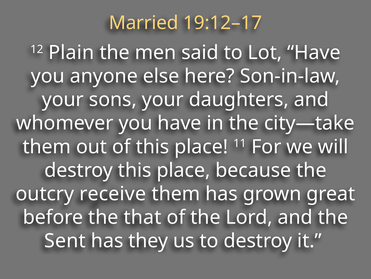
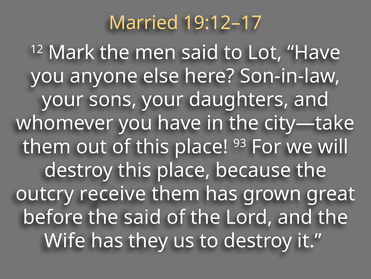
Plain: Plain -> Mark (71, 52)
11: 11 -> 93 (240, 143)
the that: that -> said (142, 217)
Sent: Sent -> Wife (65, 240)
